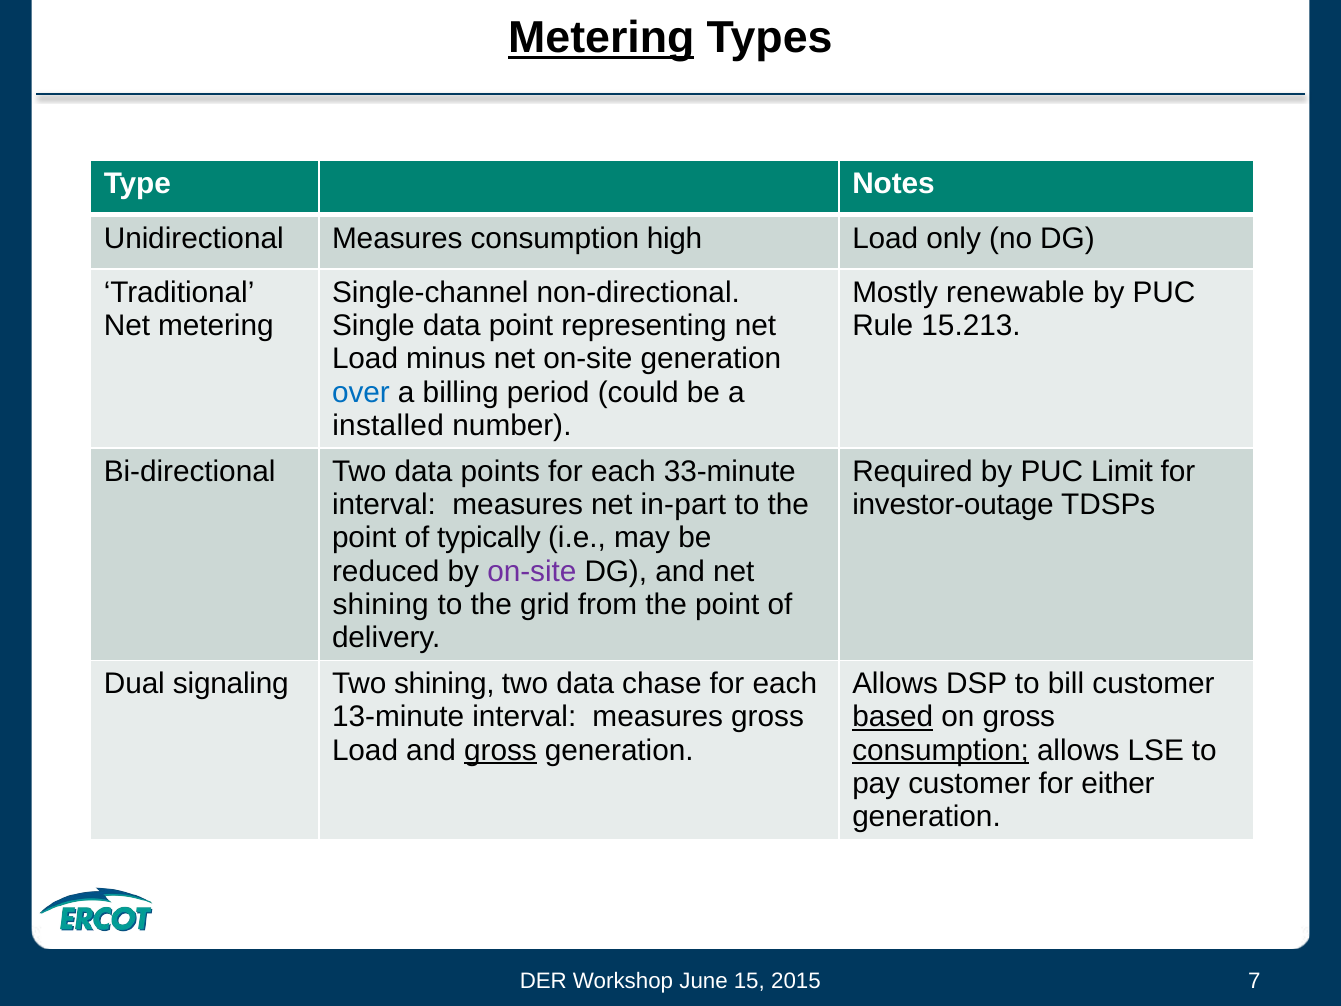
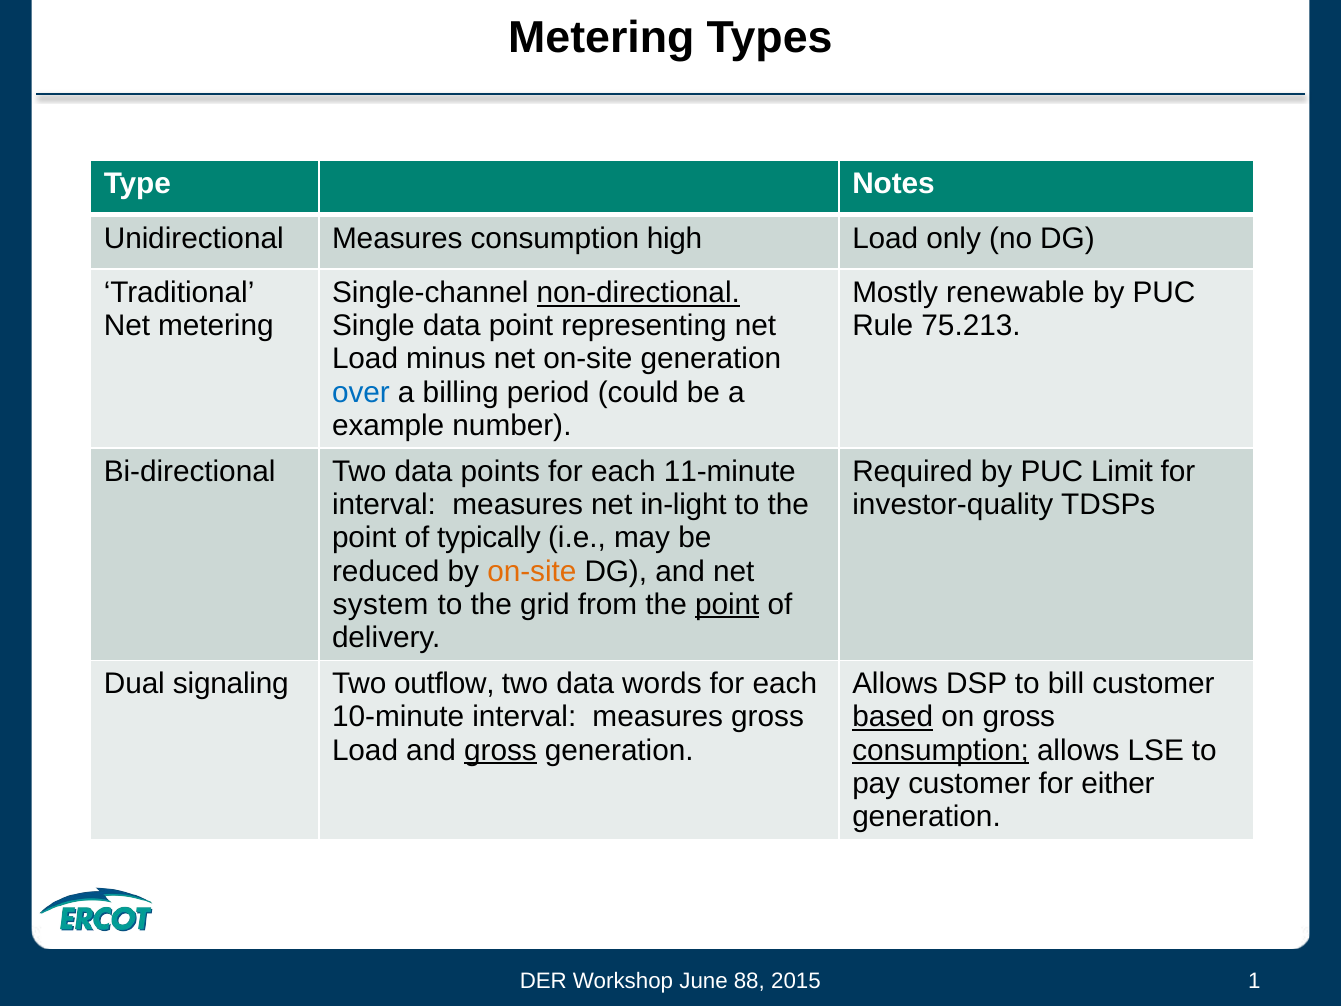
Metering underline: present -> none (601, 38)
non-directional underline: none -> present (638, 293)
15.213: 15.213 -> 75.213 (971, 326)
installed: installed -> example (388, 425)
33-minute: 33-minute -> 11-minute (730, 472)
in-part: in-part -> in-light (684, 505)
investor-outage: investor-outage -> investor-quality (953, 505)
on-site colour: purple -> orange (532, 571)
shining: shining -> system (381, 604)
point underline: none -> present (727, 604)
Two shining: shining -> outflow (444, 684)
chase: chase -> words (662, 684)
13-minute: 13-minute -> 10-minute (398, 717)
15: 15 -> 88 (749, 980)
7: 7 -> 1 (1254, 981)
